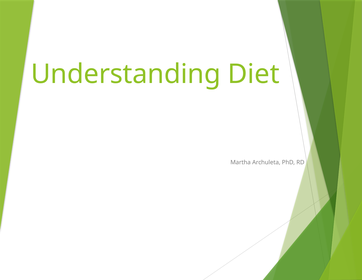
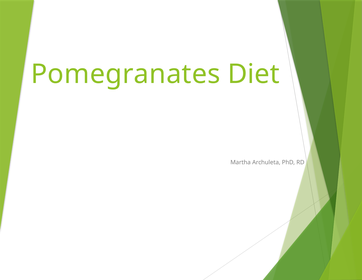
Understanding: Understanding -> Pomegranates (126, 74)
